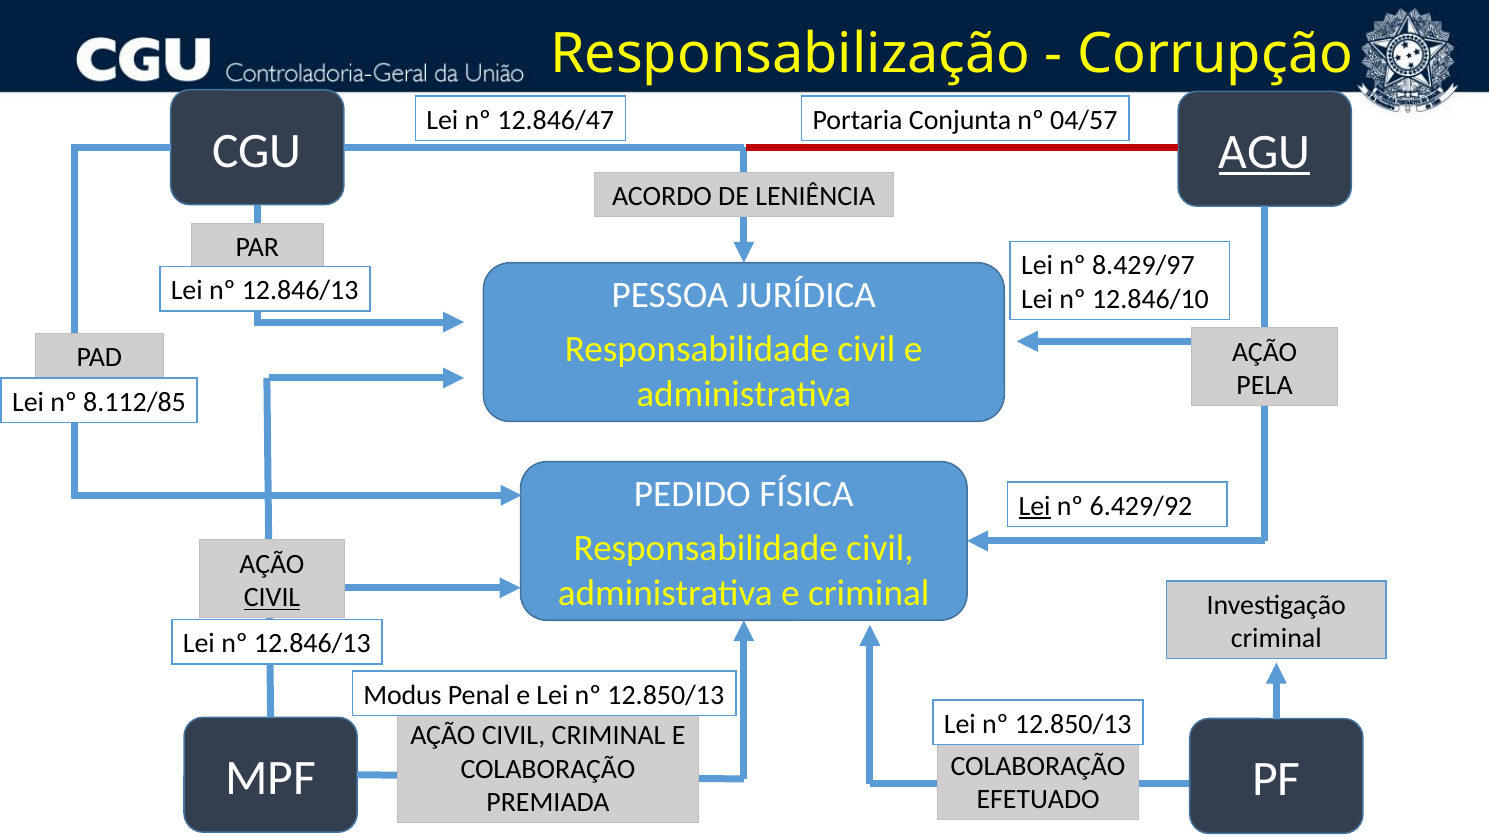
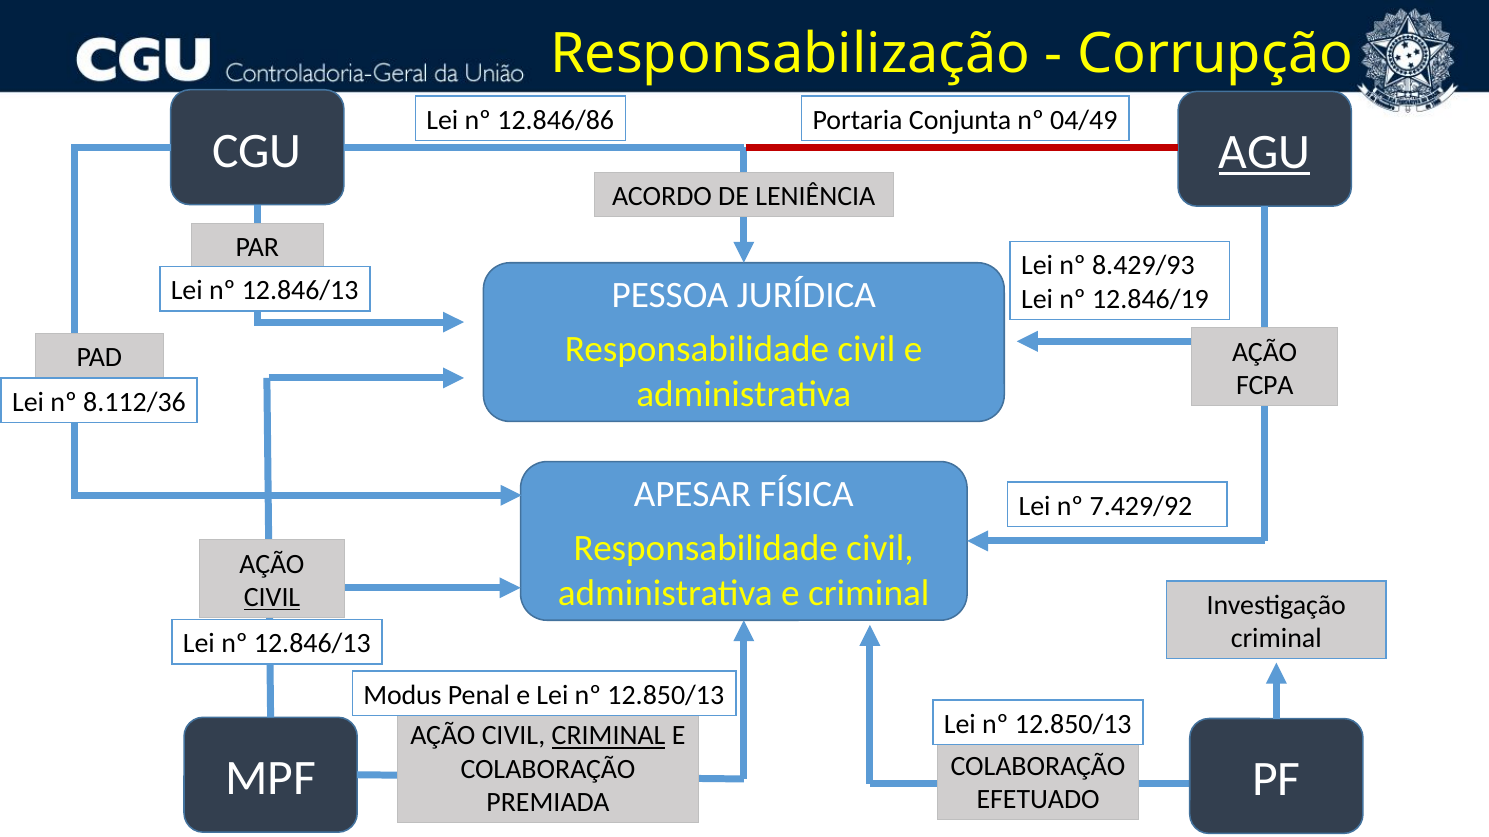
12.846/47: 12.846/47 -> 12.846/86 (556, 120)
04/57: 04/57 -> 04/49 (1084, 120)
8.429/97: 8.429/97 -> 8.429/93 (1143, 266)
12.846/10: 12.846/10 -> 12.846/19 (1150, 299)
PELA: PELA -> FCPA (1265, 386)
8.112/85: 8.112/85 -> 8.112/36 (135, 403)
PEDIDO: PEDIDO -> APESAR (692, 495)
Lei underline: present -> none (1035, 507)
6.429/92: 6.429/92 -> 7.429/92 (1141, 507)
CRIMINAL underline: none -> present (609, 736)
